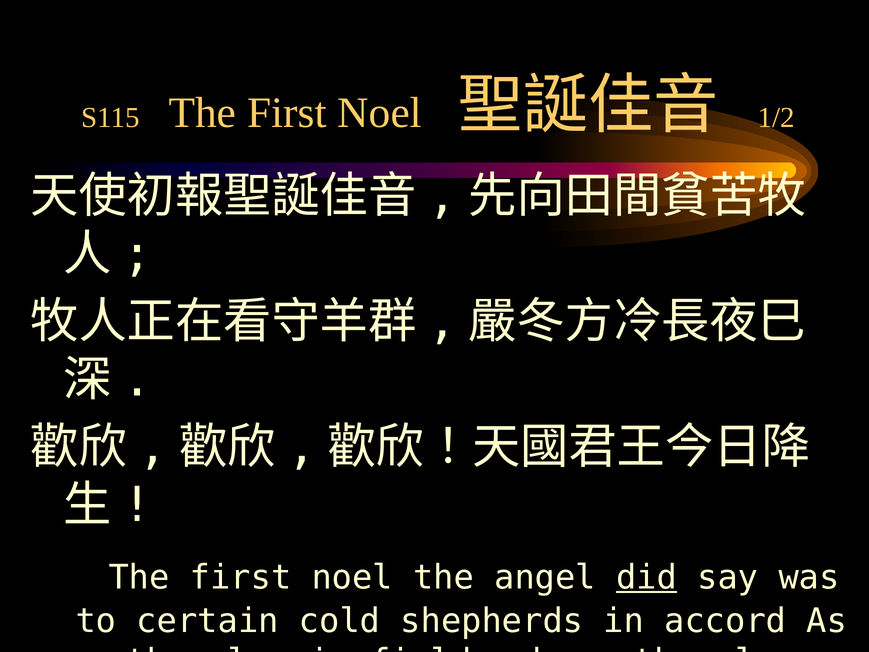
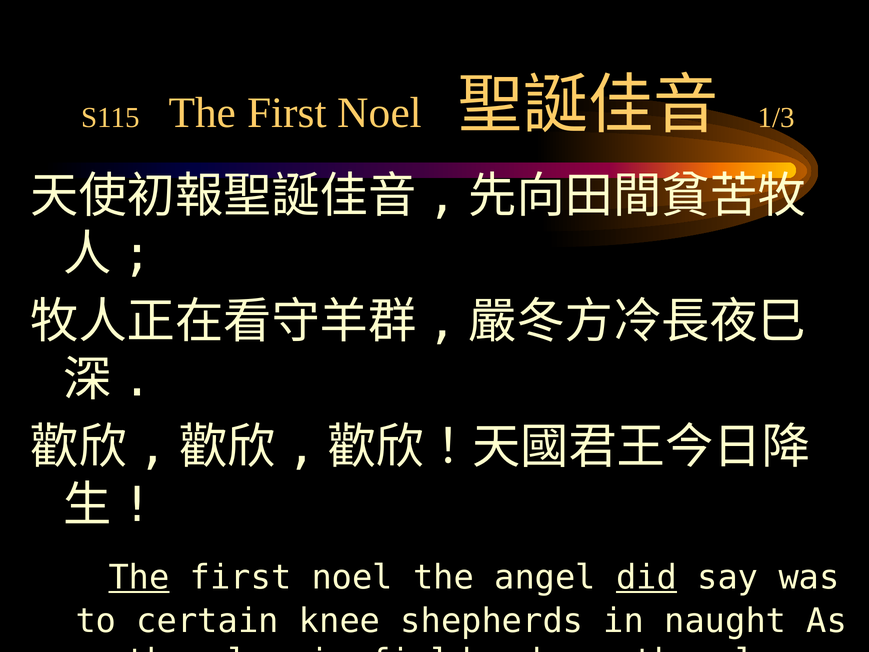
1/2: 1/2 -> 1/3 (776, 118)
The underline: none -> present (139, 577)
certain cold: cold -> knee (340, 621)
accord: accord -> naught (725, 621)
